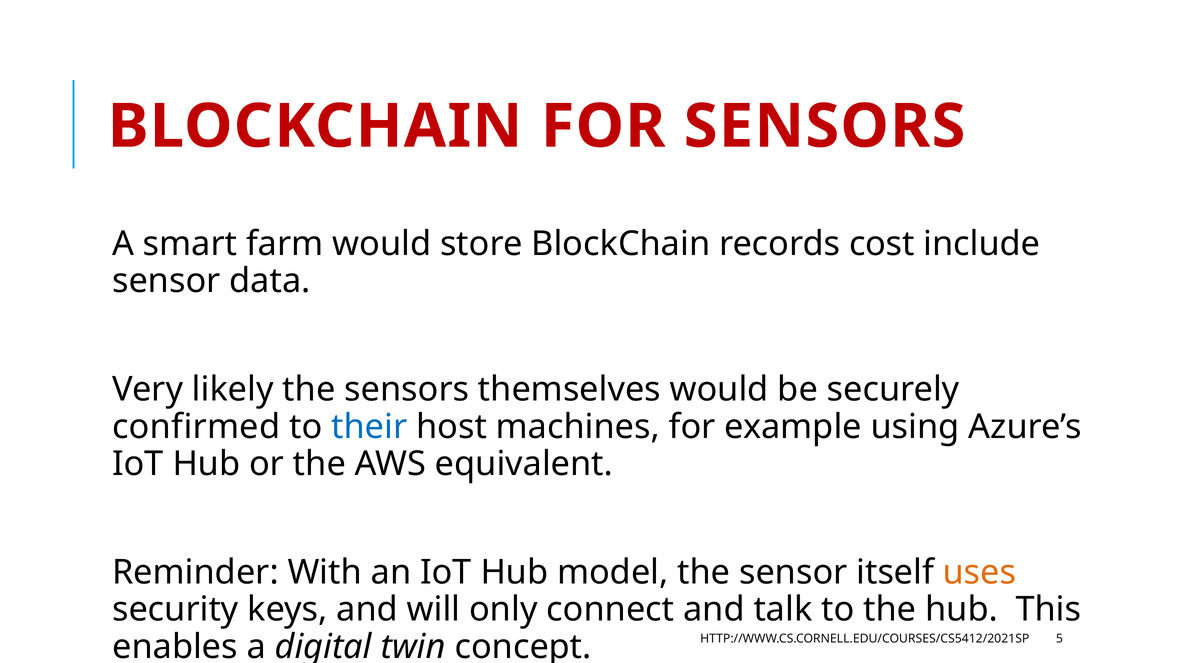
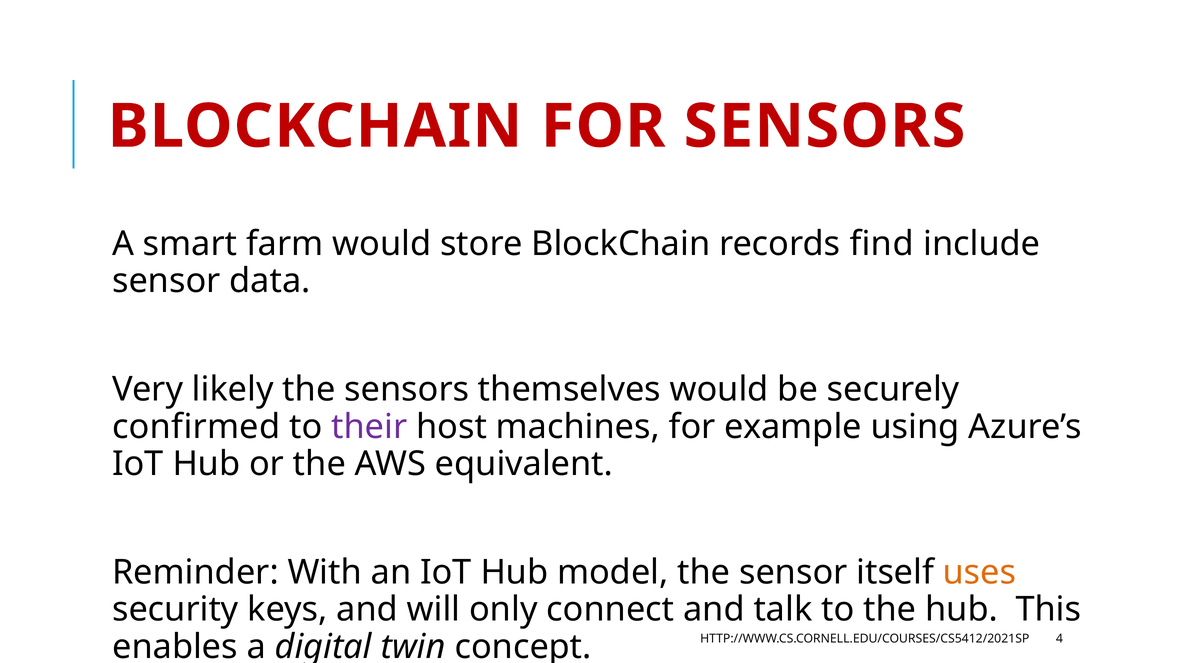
cost: cost -> find (882, 244)
their colour: blue -> purple (369, 426)
5: 5 -> 4 (1059, 638)
